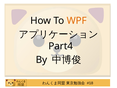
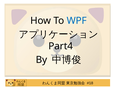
WPF colour: orange -> blue (77, 21)
